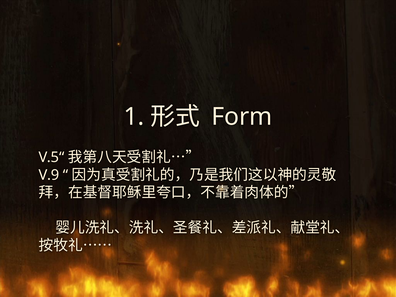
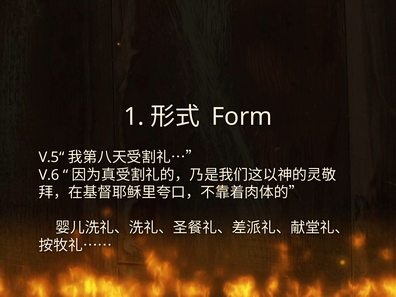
V.9: V.9 -> V.6 (49, 175)
